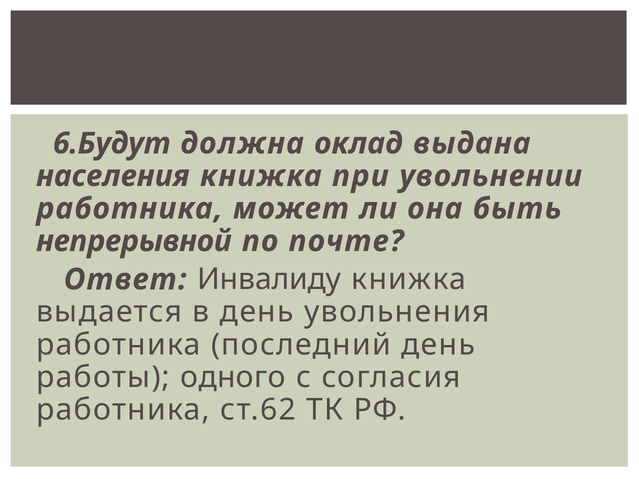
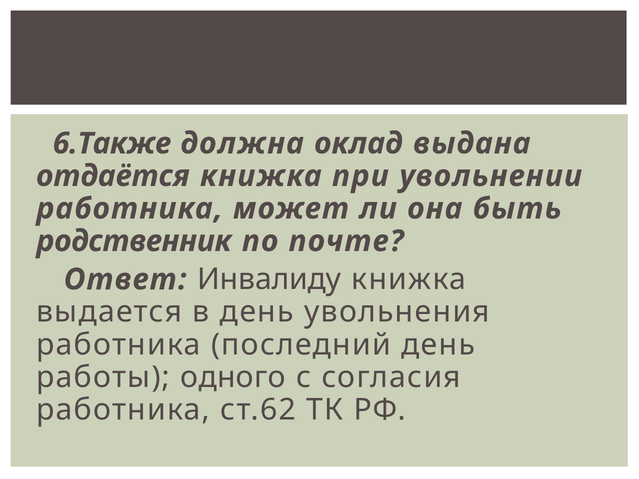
6.Будут: 6.Будут -> 6.Также (112, 144)
населения: населения -> отдаётся (113, 176)
непрерывной: непрерывной -> родственник (134, 241)
